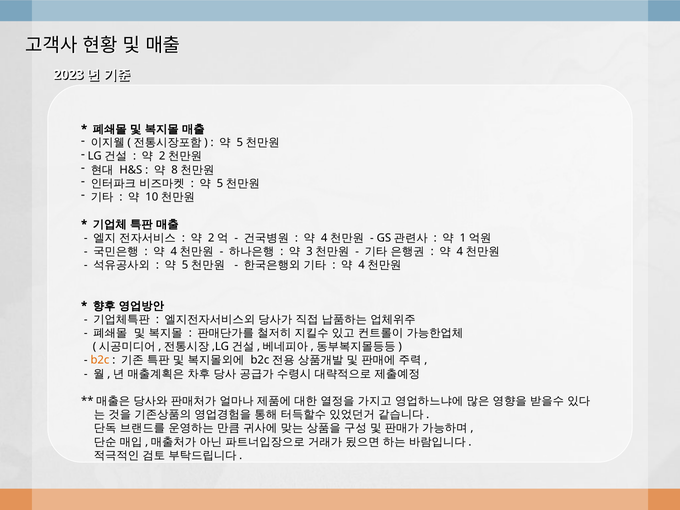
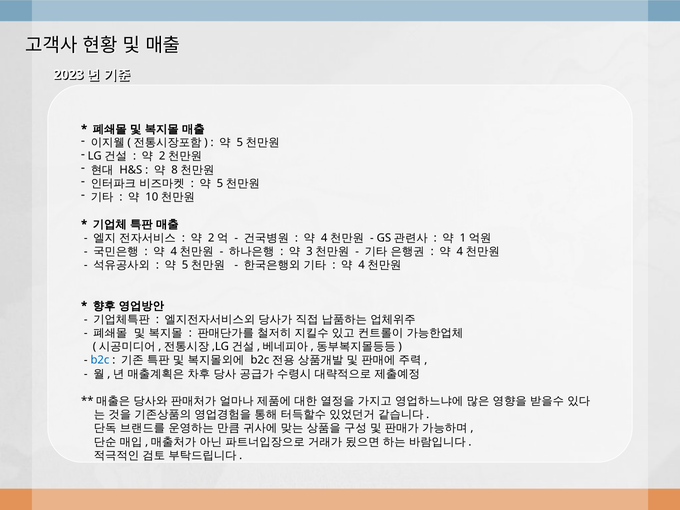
b2c colour: orange -> blue (100, 360)
